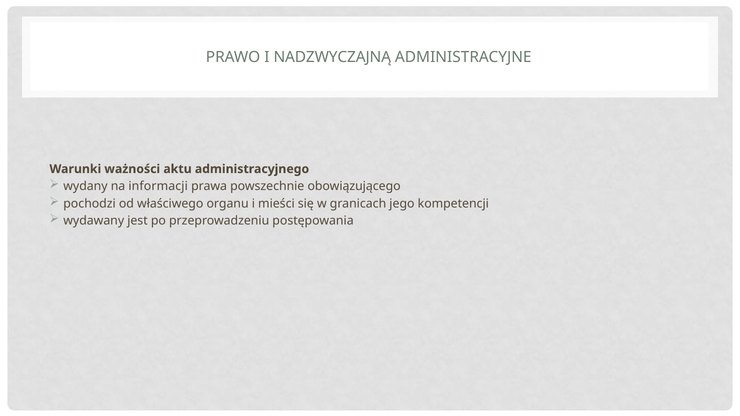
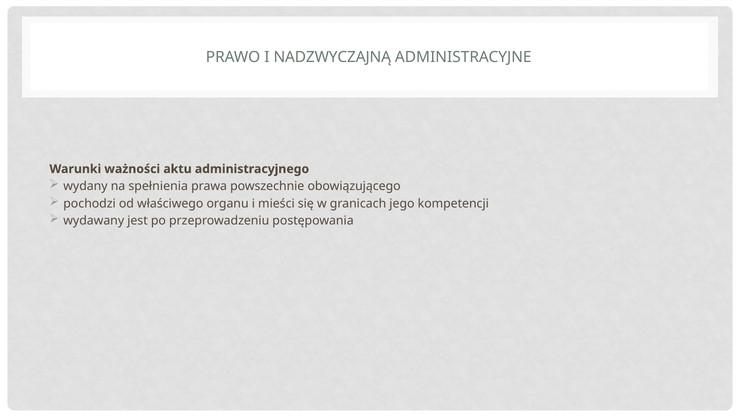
informacji: informacji -> spełnienia (158, 186)
